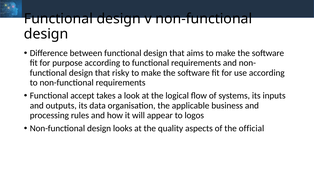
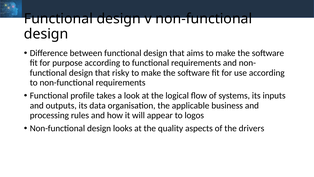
accept: accept -> profile (82, 96)
official: official -> drivers (252, 128)
